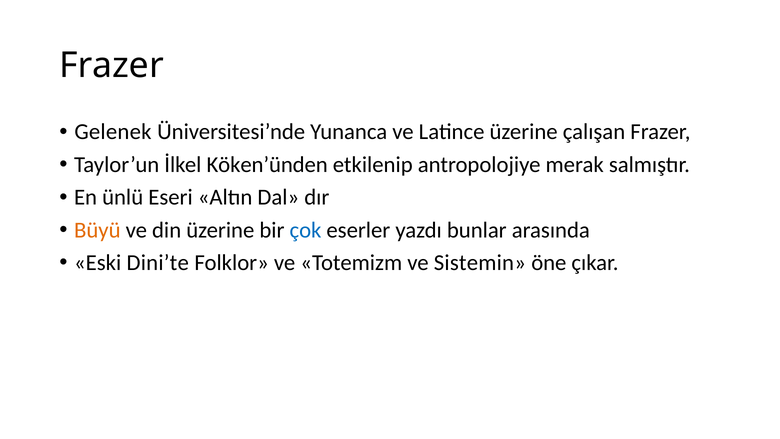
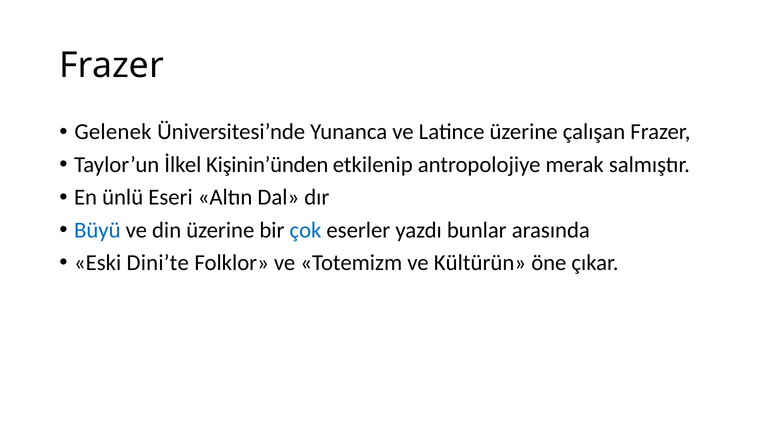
Köken’ünden: Köken’ünden -> Kişinin’ünden (267, 165)
Büyü colour: orange -> blue (97, 230)
Sistemin: Sistemin -> Kültürün (480, 263)
